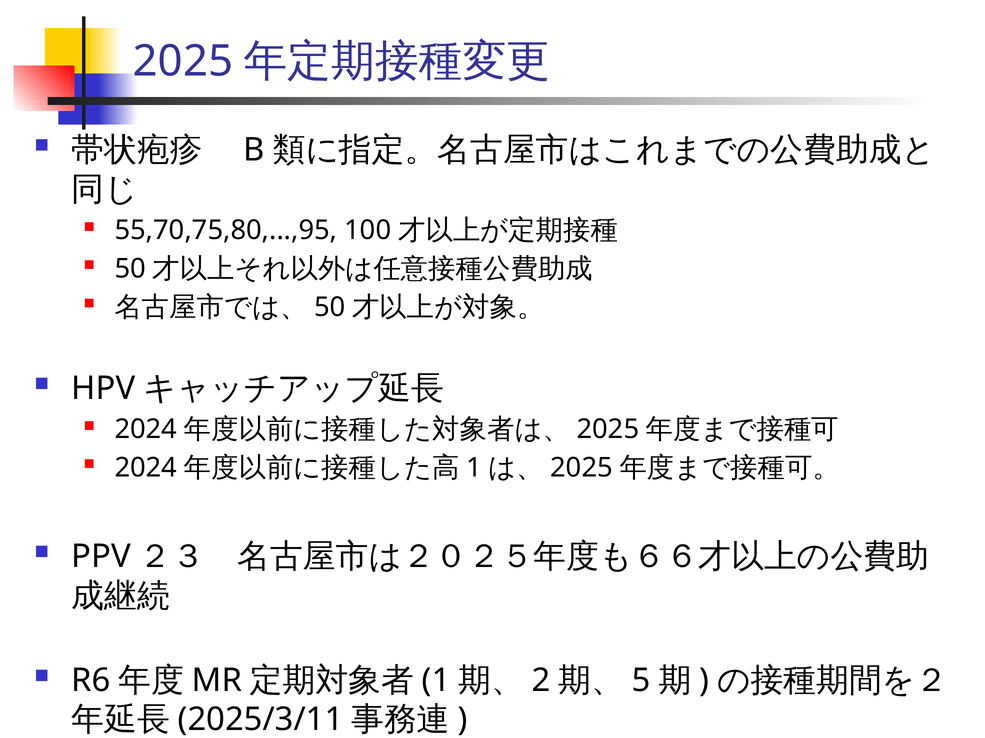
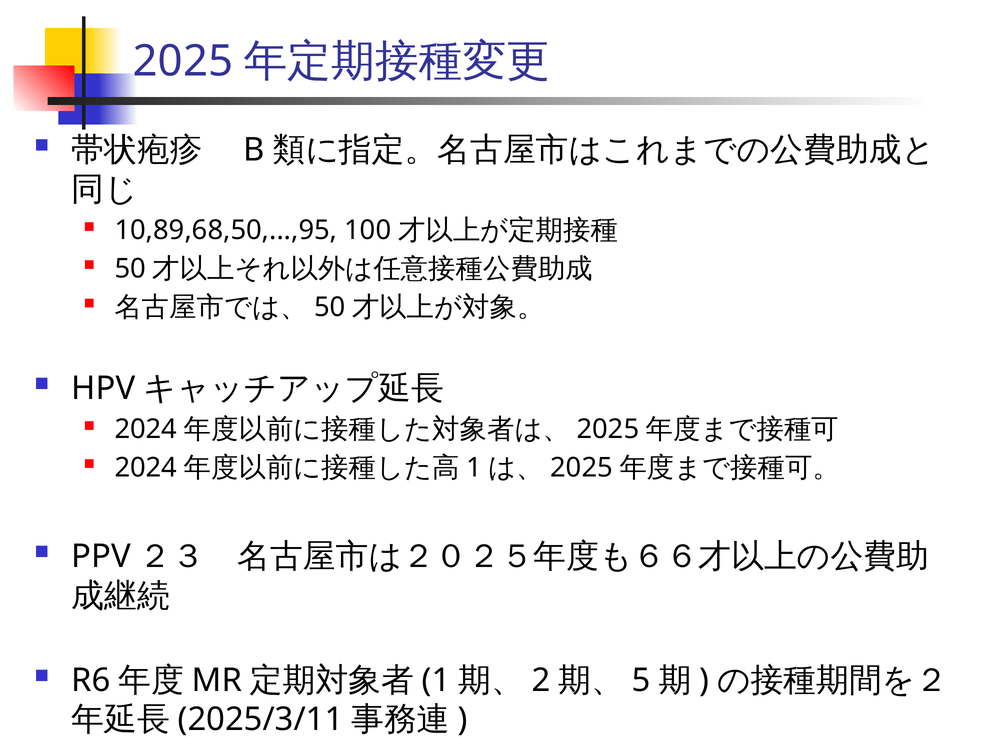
55,70,75,80,...,95: 55,70,75,80,...,95 -> 10,89,68,50,...,95 (226, 231)
